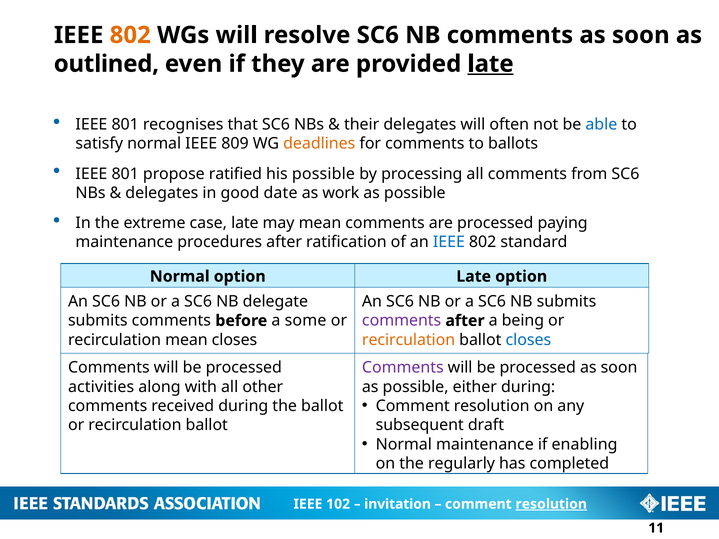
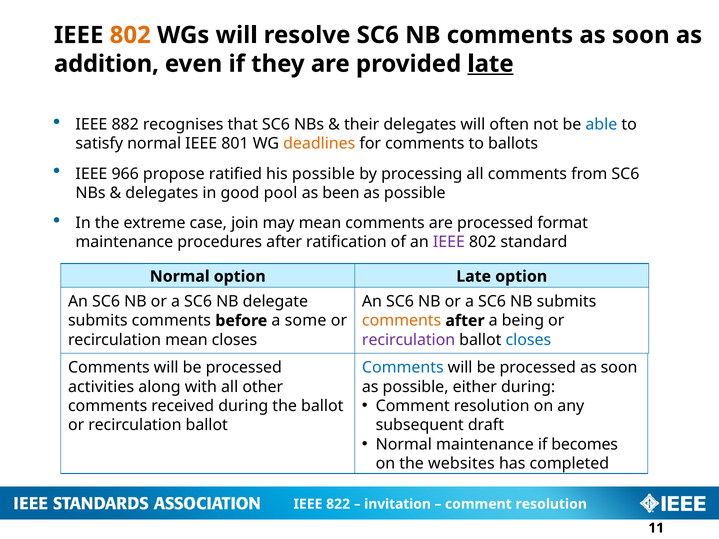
outlined: outlined -> addition (106, 64)
801: 801 -> 882 (125, 125)
809: 809 -> 801 (235, 144)
801: 801 -> 966 (125, 174)
date: date -> pool (281, 193)
work: work -> been (341, 193)
case late: late -> join (245, 223)
paying: paying -> format (563, 223)
IEEE colour: blue -> purple (449, 242)
comments colour: purple -> orange (402, 321)
recirculation colour: orange -> purple (409, 340)
Comments colour: purple -> blue (403, 368)
enabling: enabling -> becomes (585, 445)
regularly: regularly -> websites (461, 464)
102: 102 -> 822 (338, 504)
resolution underline: present -> none (551, 504)
